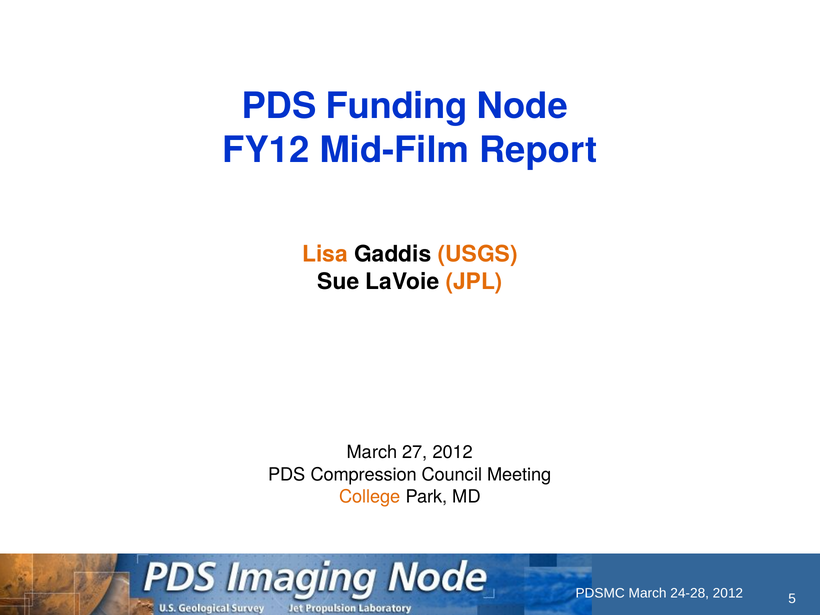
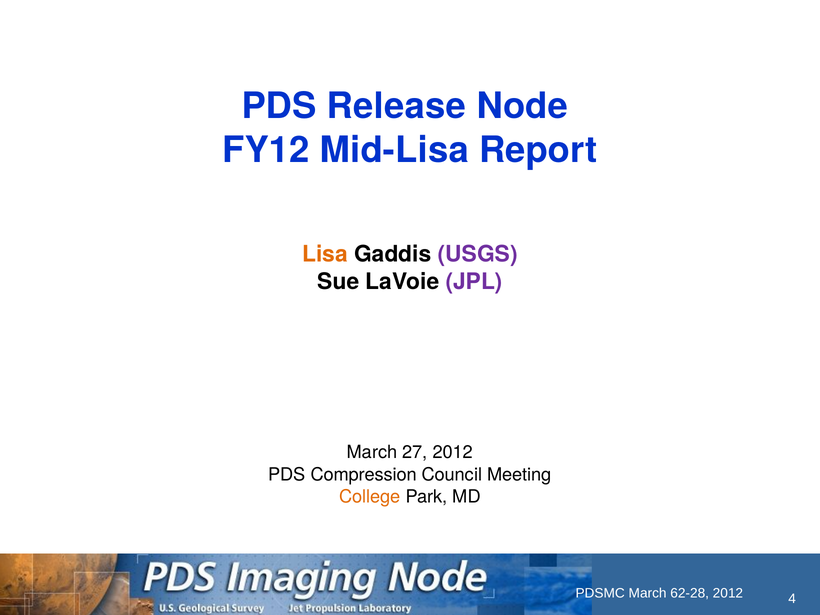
Funding: Funding -> Release (396, 106)
Mid-Film: Mid-Film -> Mid-Lisa (394, 150)
USGS colour: orange -> purple (478, 254)
JPL colour: orange -> purple (474, 282)
24-28: 24-28 -> 62-28 (690, 593)
5: 5 -> 4 (792, 599)
